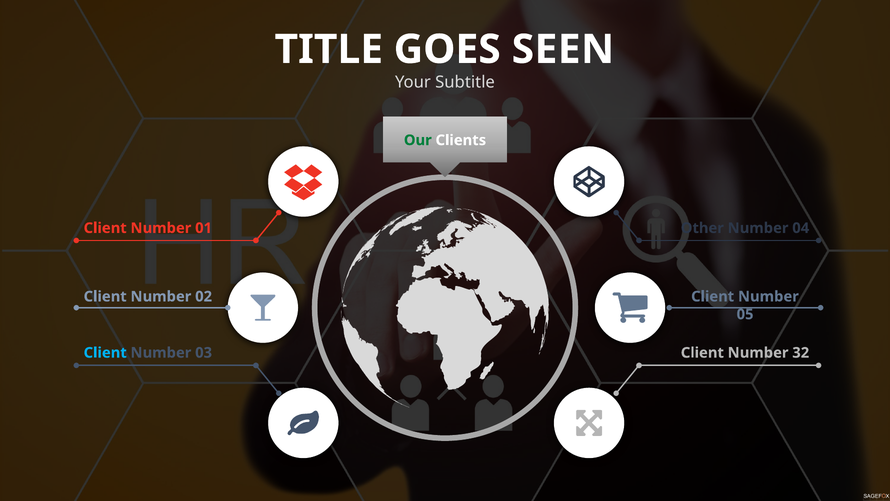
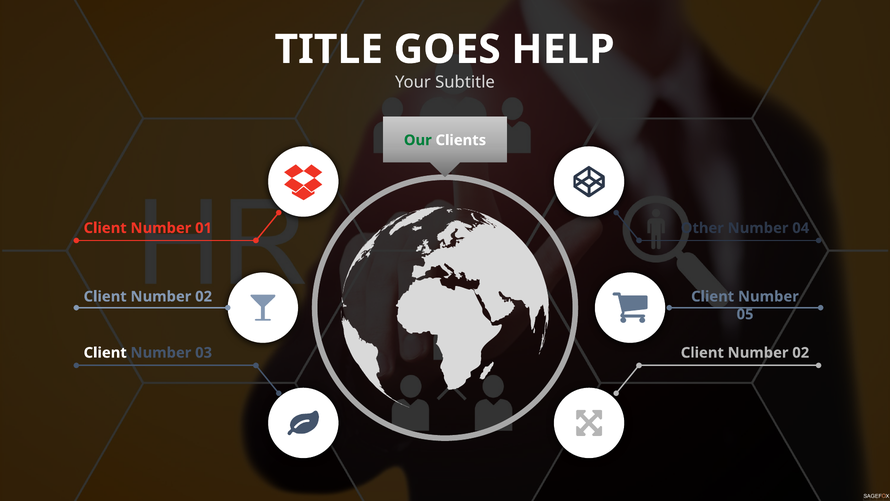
SEEN: SEEN -> HELP (563, 49)
Client colour: light blue -> white (105, 353)
32: 32 -> 02 (801, 353)
